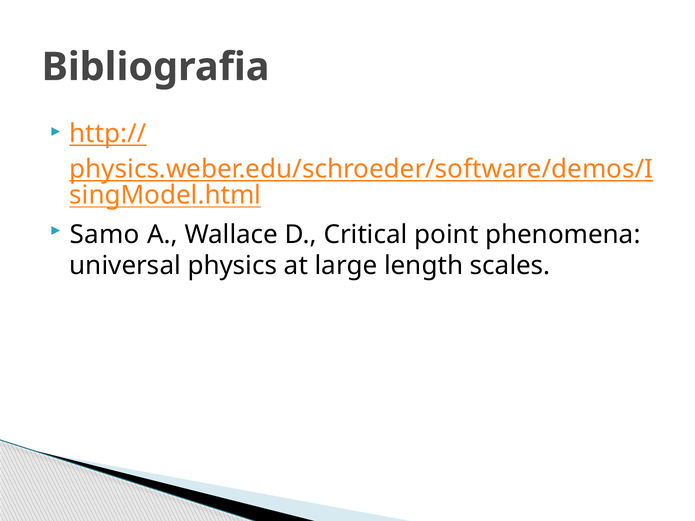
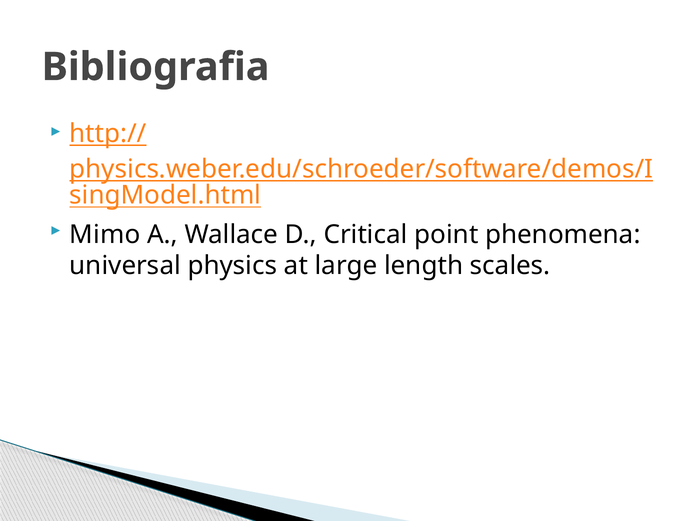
Samo: Samo -> Mimo (105, 235)
